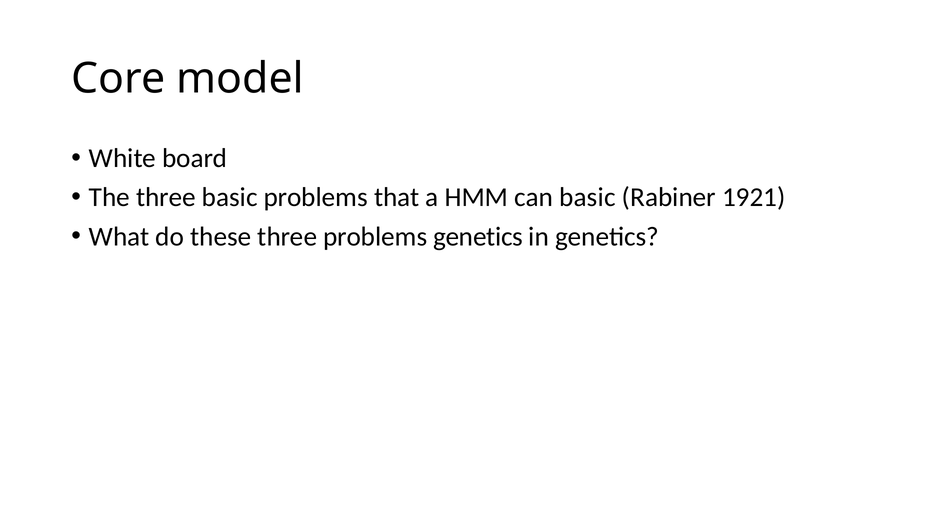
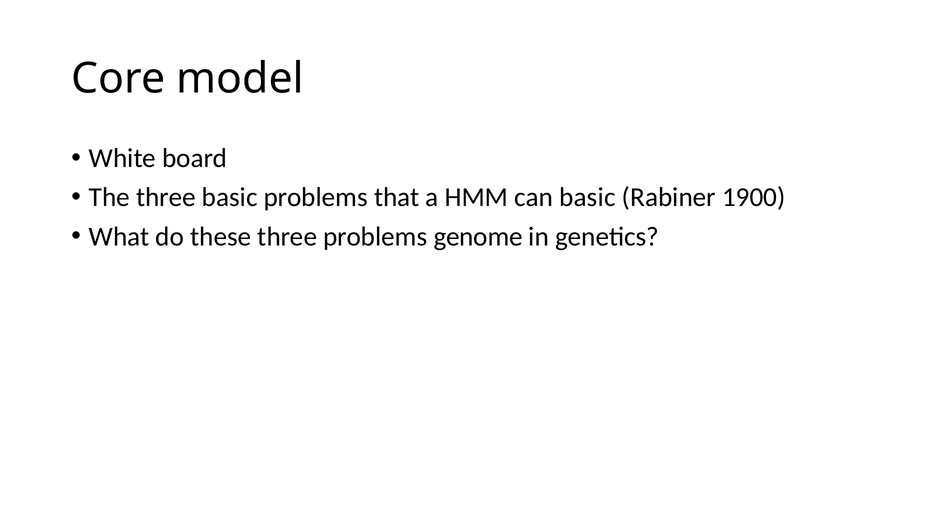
1921: 1921 -> 1900 (754, 197)
problems genetics: genetics -> genome (478, 236)
